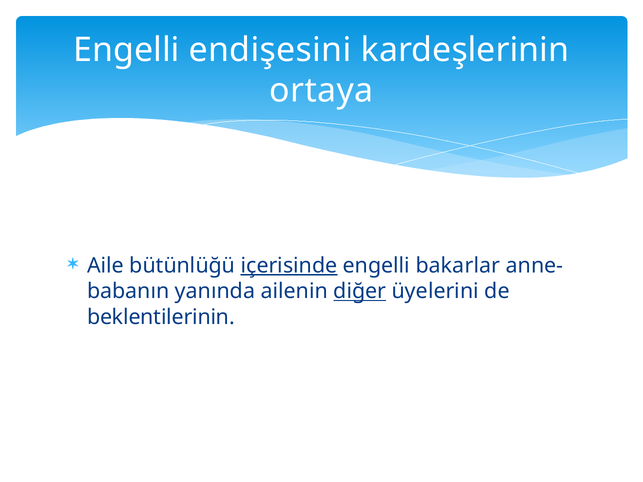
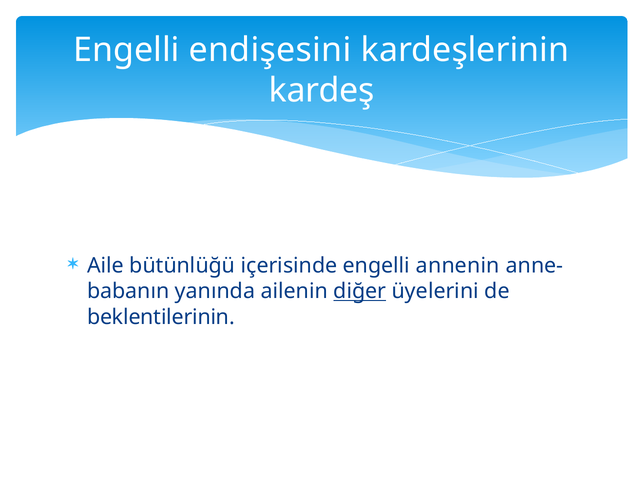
ortaya: ortaya -> kardeş (322, 91)
içerisinde underline: present -> none (289, 266)
bakarlar: bakarlar -> annenin (458, 266)
